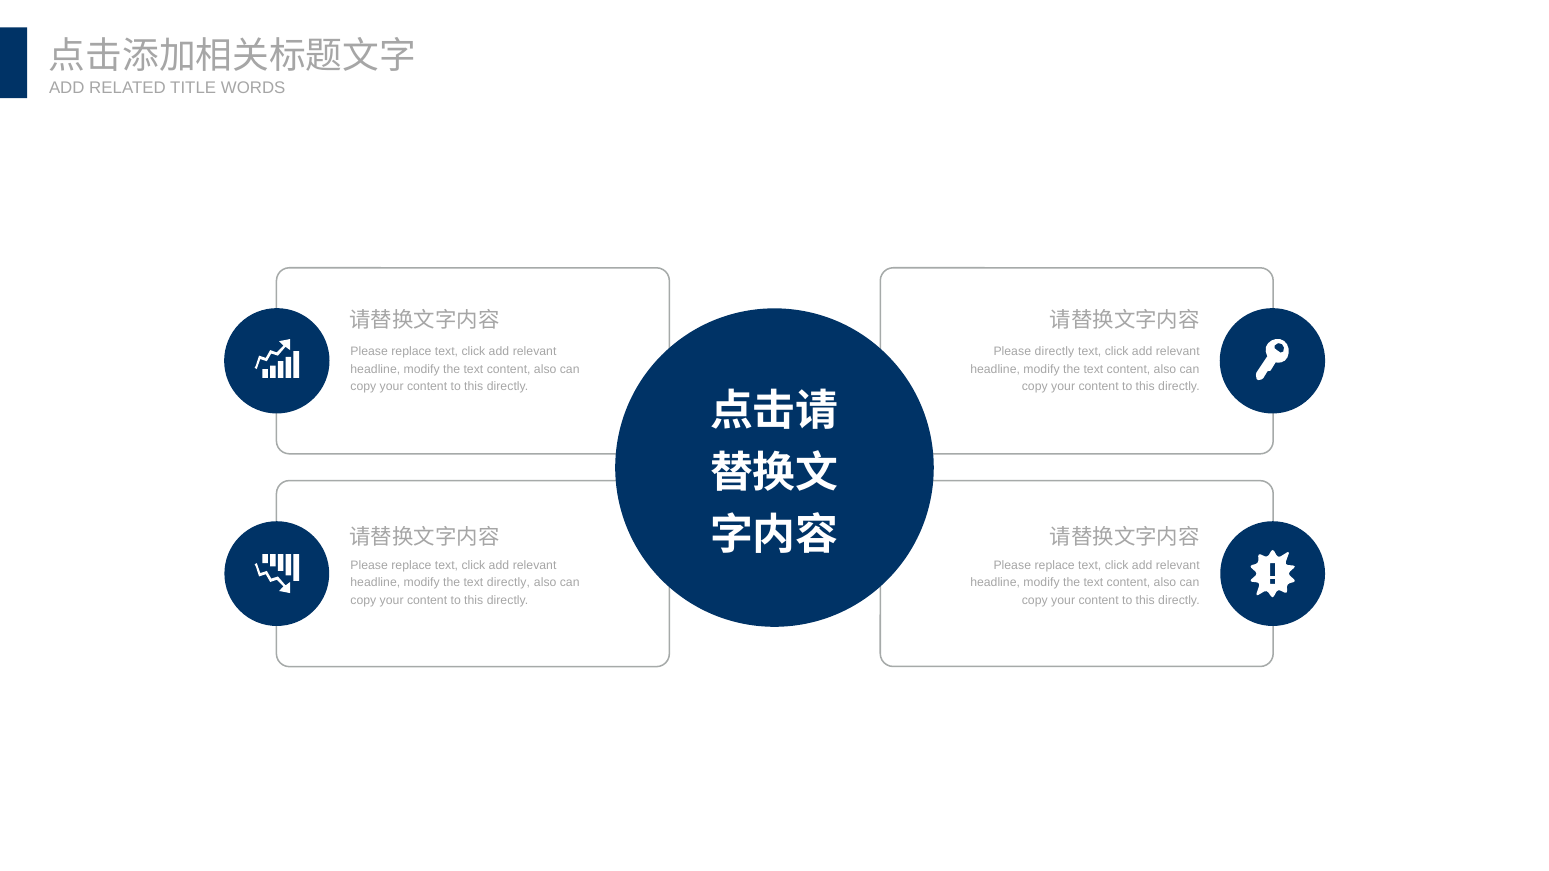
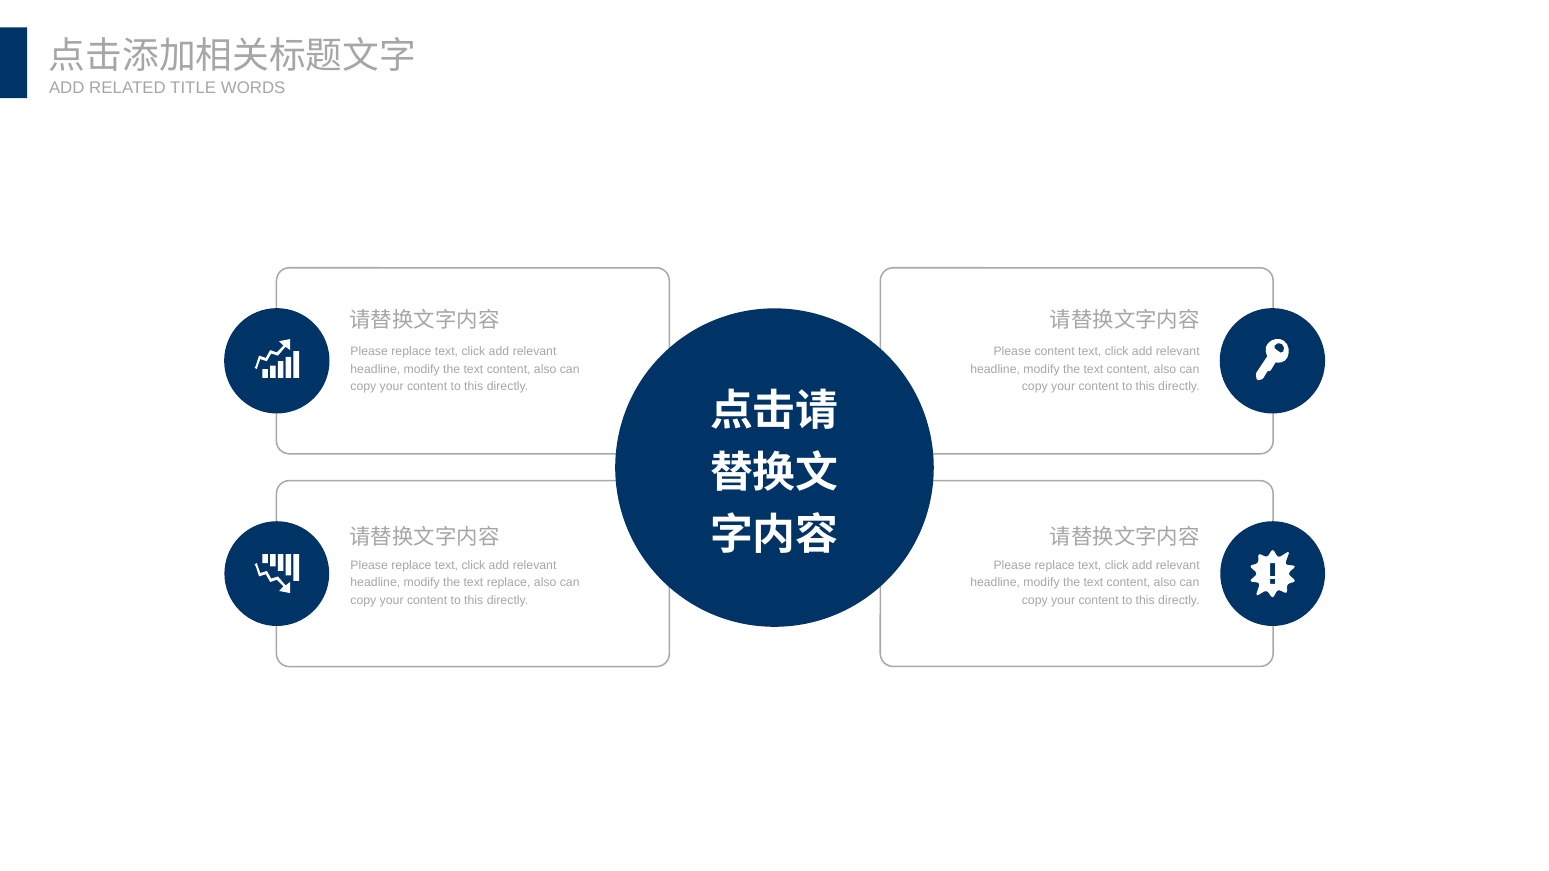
Please directly: directly -> content (1055, 352)
text directly: directly -> replace (509, 583)
